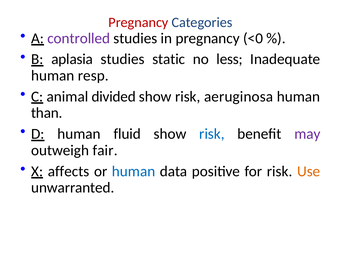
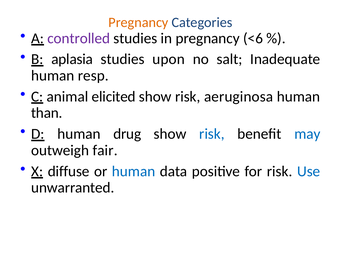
Pregnancy colour: red -> orange (138, 22)
<0: <0 -> <6 (253, 38)
static: static -> upon (169, 59)
less: less -> salt (230, 59)
divided: divided -> elicited (114, 96)
fluid: fluid -> drug (127, 134)
may colour: purple -> blue (307, 134)
affects: affects -> diffuse (69, 171)
Use colour: orange -> blue (309, 171)
